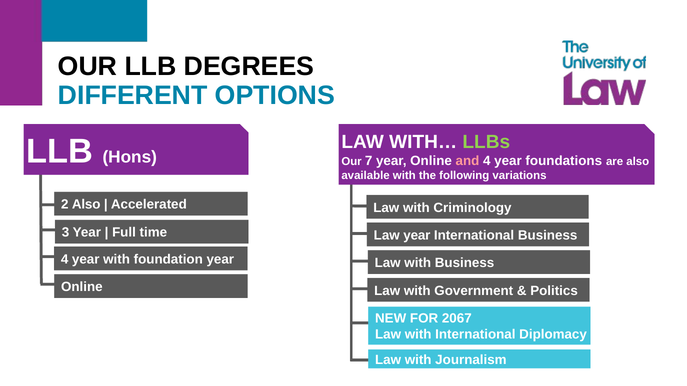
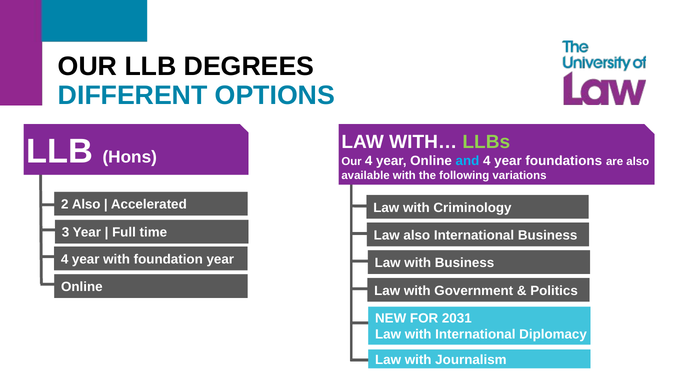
Our 7: 7 -> 4 (369, 161)
and colour: pink -> light blue (467, 161)
Law year: year -> also (417, 236)
2067: 2067 -> 2031 (457, 319)
